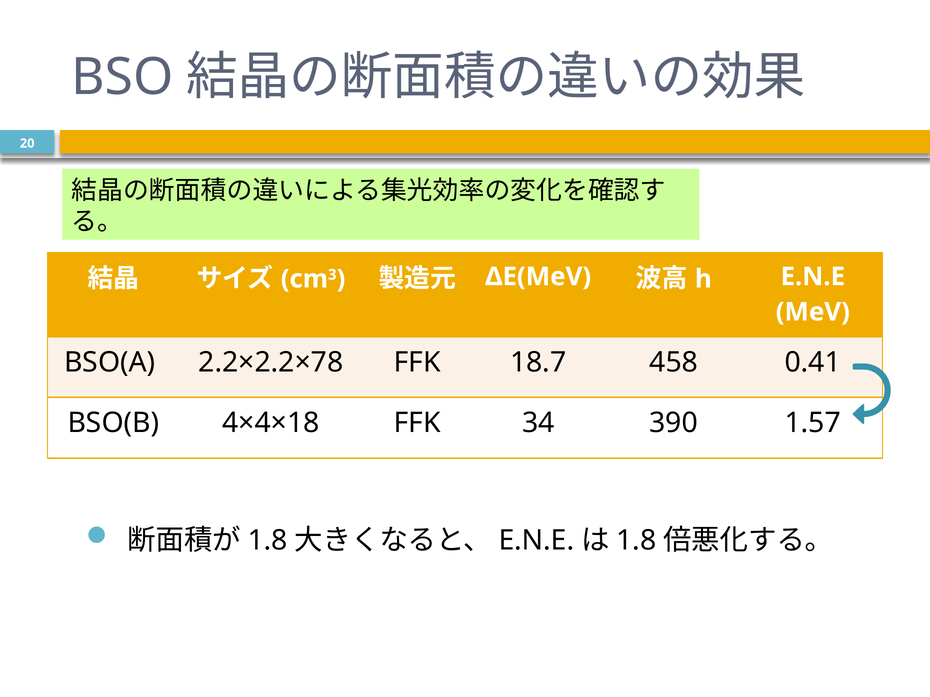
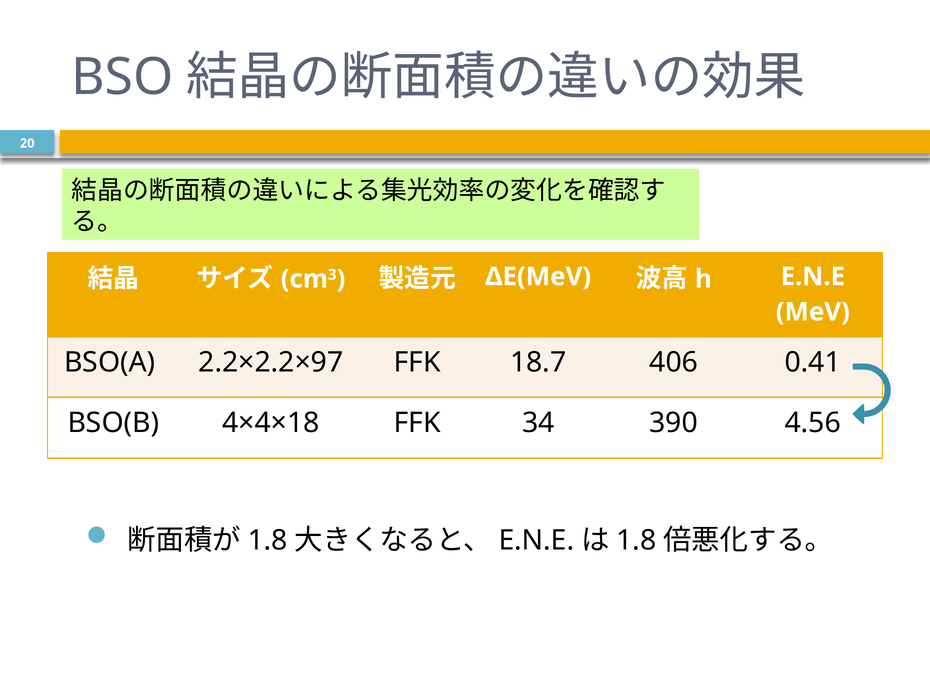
2.2×2.2×78: 2.2×2.2×78 -> 2.2×2.2×97 (271, 363)
458: 458 -> 406 (674, 363)
1.57: 1.57 -> 4.56 (813, 423)
